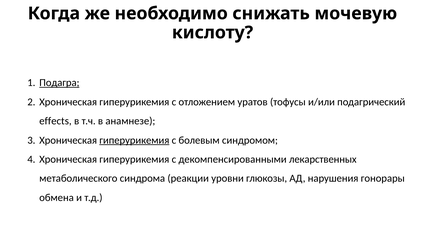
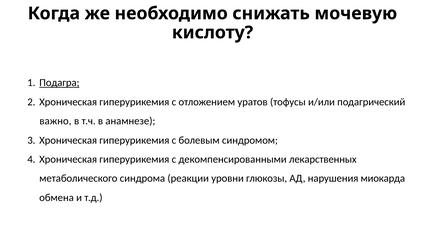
effects: effects -> важно (55, 121)
гиперурикемия underline: present -> none (134, 140)
гонорары: гонорары -> миокарда (383, 178)
